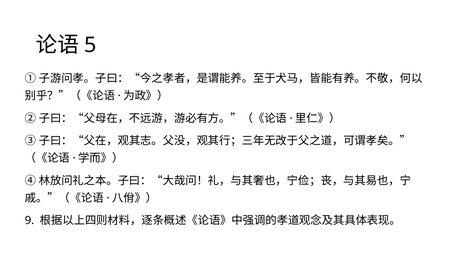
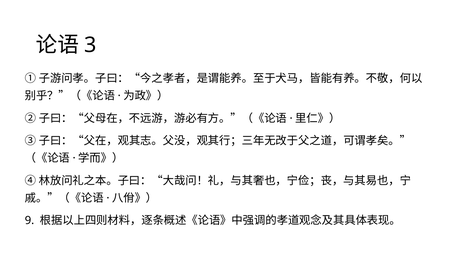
5: 5 -> 3 (90, 45)
